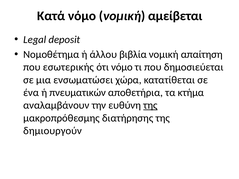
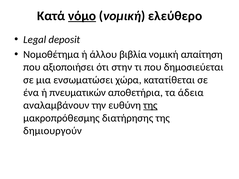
νόμο underline: none -> present (82, 16)
αμείβεται: αμείβεται -> ελεύθερο (175, 16)
εσωτερικής: εσωτερικής -> αξιοποιήσει (68, 67)
ότι νόμο: νόμο -> στην (122, 67)
κτήμα: κτήμα -> άδεια (191, 93)
